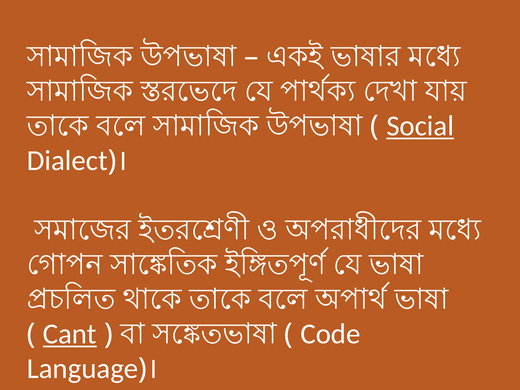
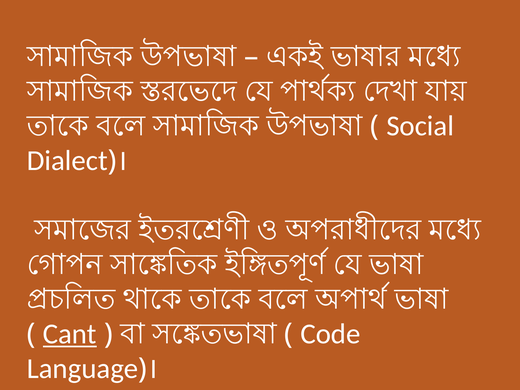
Social underline: present -> none (420, 126)
